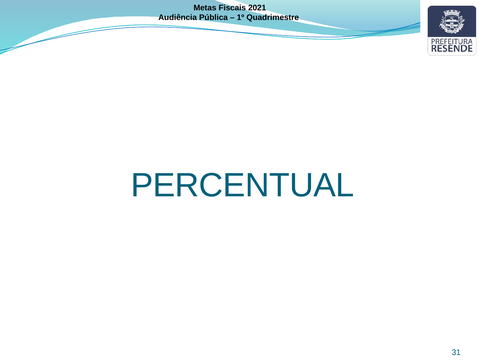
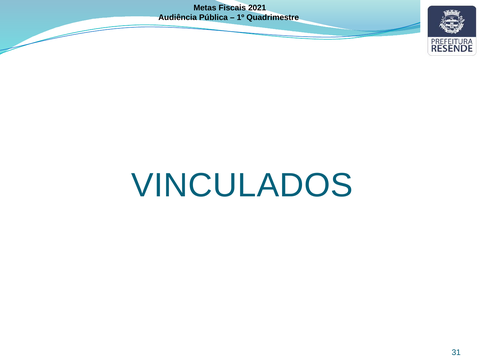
PERCENTUAL: PERCENTUAL -> VINCULADOS (242, 185)
